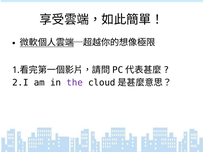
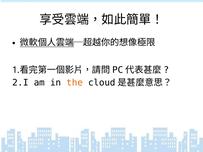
the colour: purple -> orange (75, 83)
